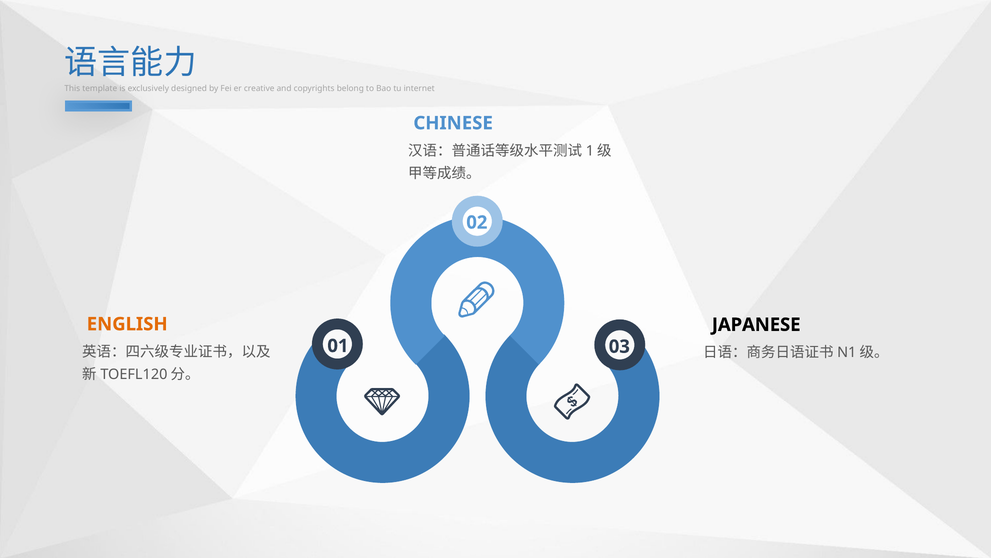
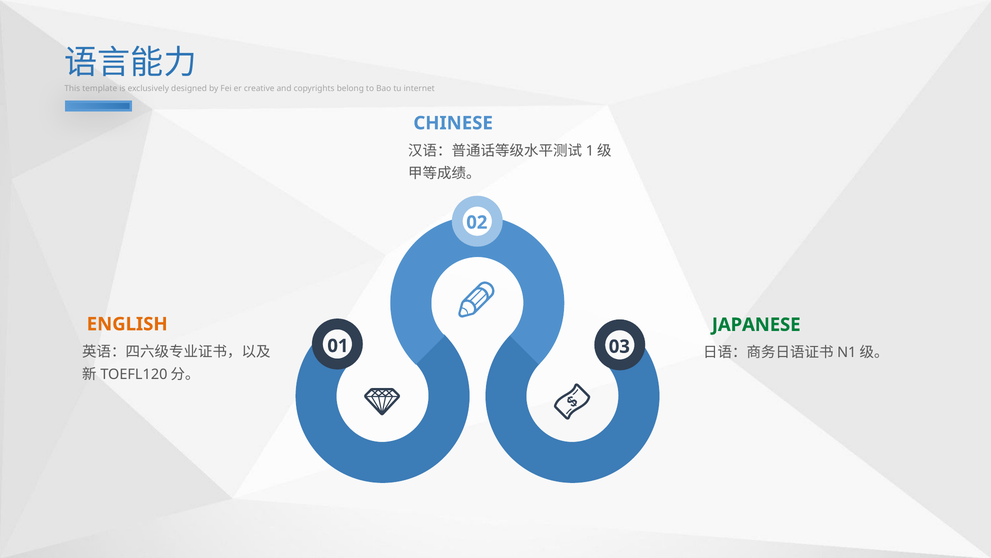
JAPANESE colour: black -> green (756, 324)
